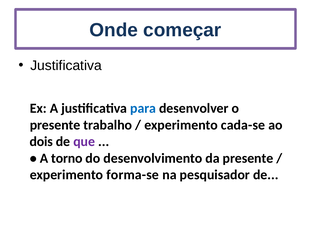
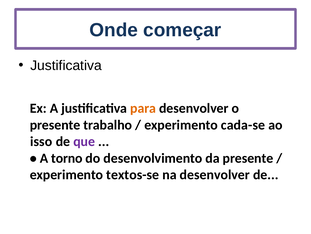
para colour: blue -> orange (143, 108)
dois: dois -> isso (41, 141)
forma-se: forma-se -> textos-se (133, 174)
na pesquisador: pesquisador -> desenvolver (215, 174)
